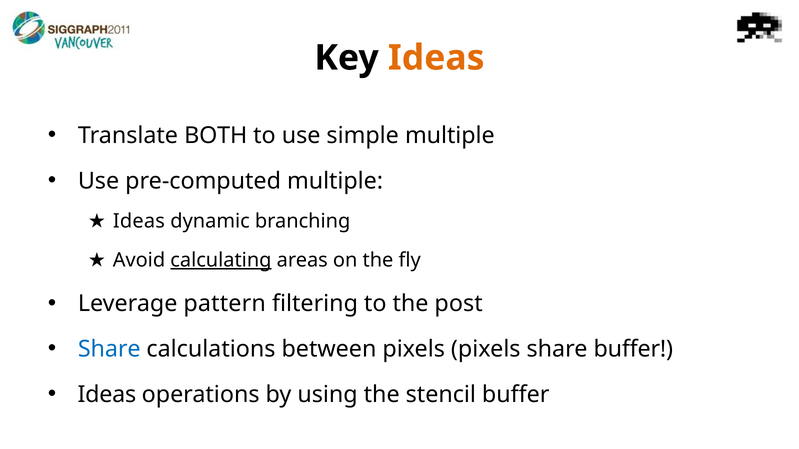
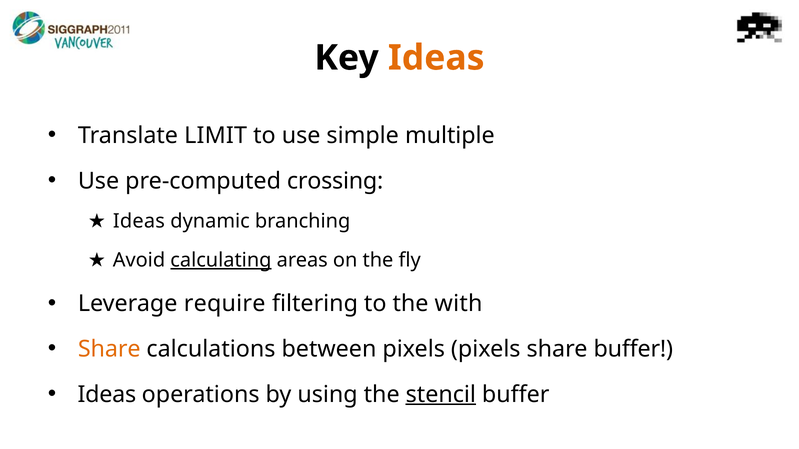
BOTH: BOTH -> LIMIT (216, 136)
pre-computed multiple: multiple -> crossing (335, 181)
pattern: pattern -> require (225, 304)
post: post -> with (459, 304)
Share colour: blue -> orange (109, 349)
stencil underline: none -> present (441, 395)
